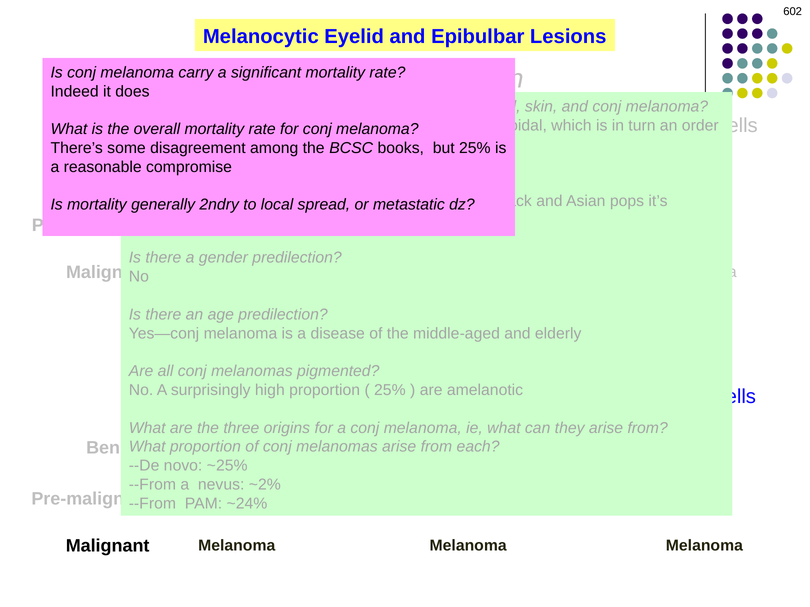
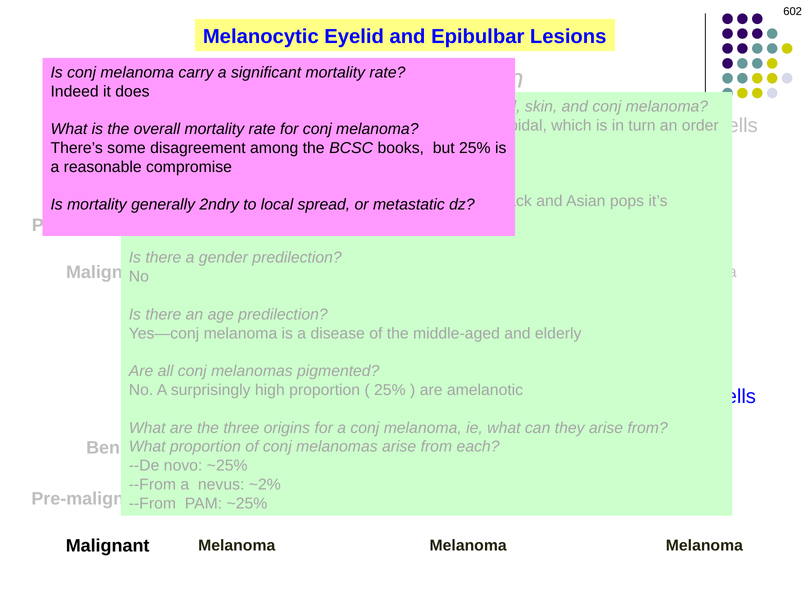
~24%: ~24% -> ~25% (247, 504)
